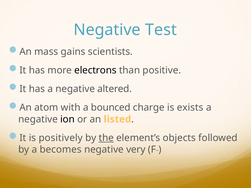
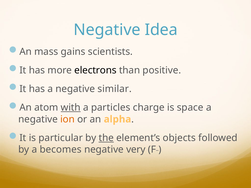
Test: Test -> Idea (161, 30)
altered: altered -> similar (115, 89)
with underline: none -> present (71, 108)
bounced: bounced -> particles (111, 108)
exists: exists -> space (190, 108)
ion colour: black -> orange (68, 119)
listed: listed -> alpha (117, 119)
positively: positively -> particular (61, 138)
